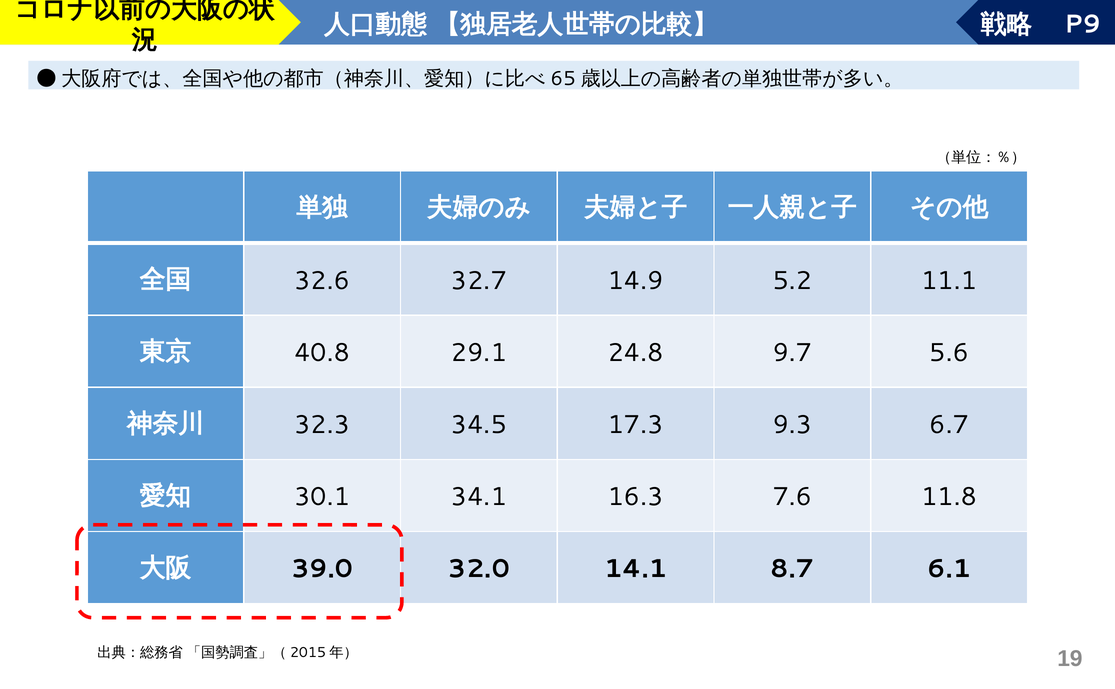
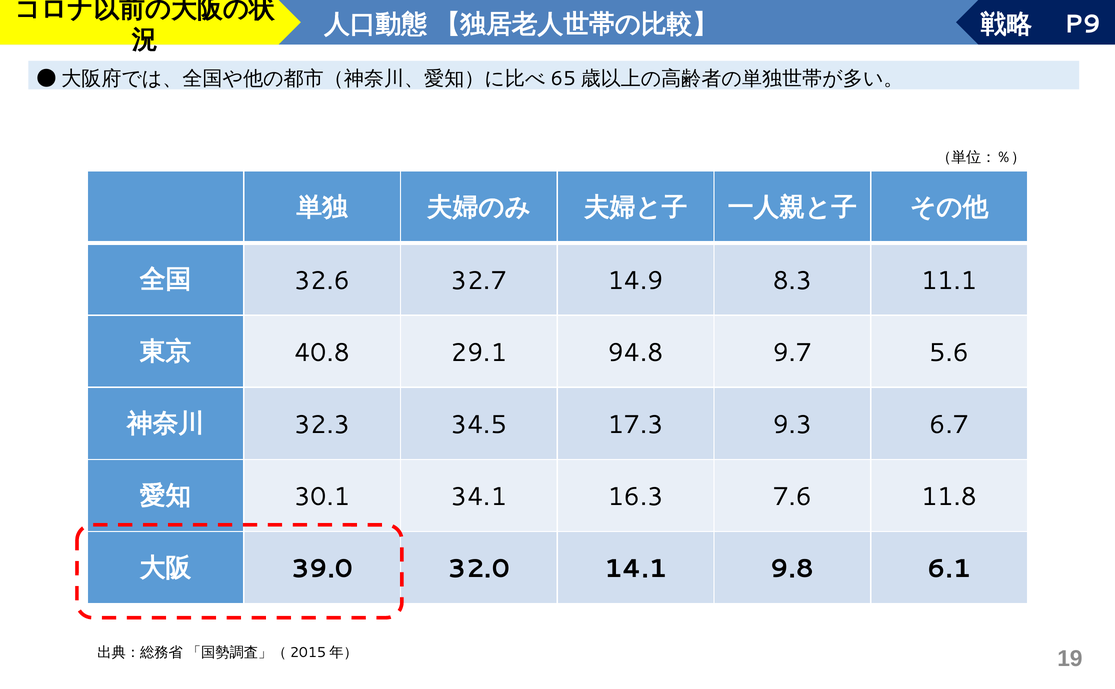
5.2: 5.2 -> 8.3 (792, 281)
24.8: 24.8 -> 94.8 (636, 353)
8.7: 8.7 -> 9.8 (792, 569)
